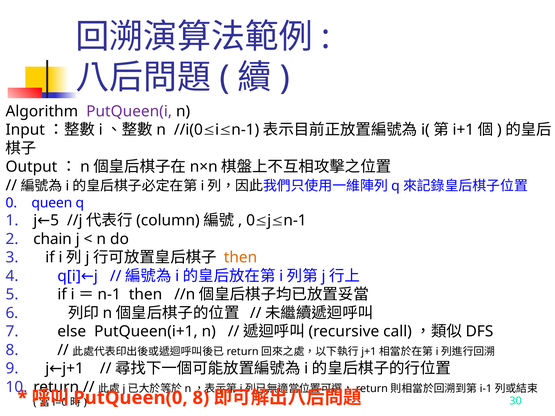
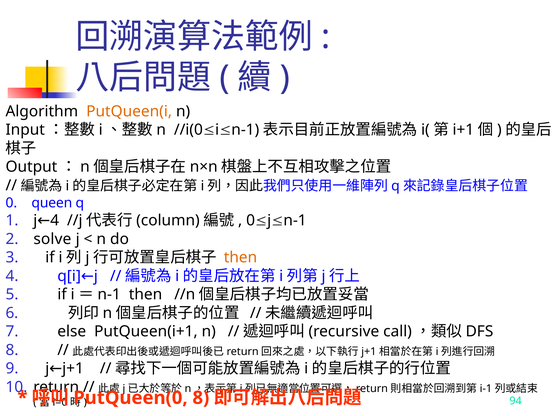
PutQueen(i colour: purple -> orange (129, 111)
j 5: 5 -> 4 (55, 221)
chain: chain -> solve (52, 239)
30: 30 -> 94 (516, 401)
